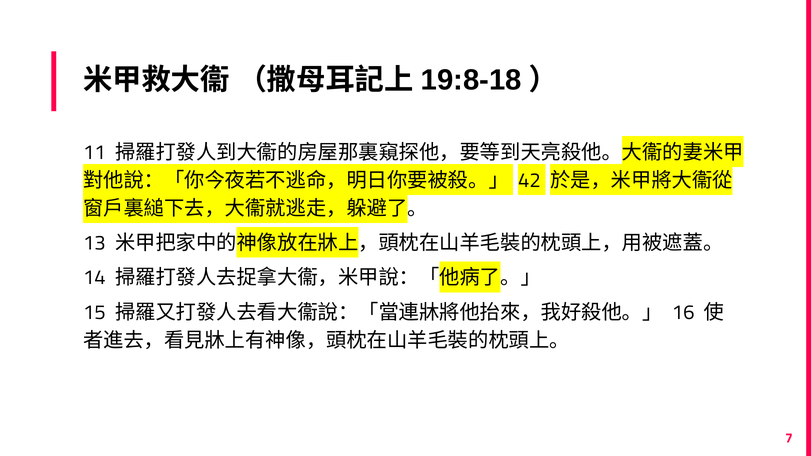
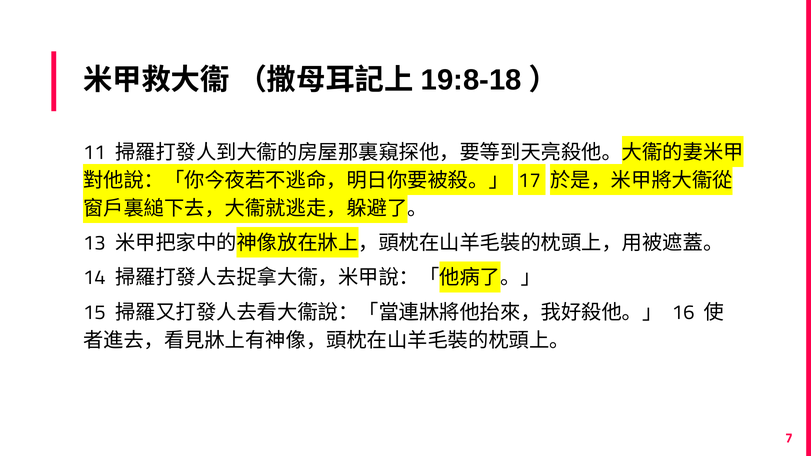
42: 42 -> 17 (529, 180)
